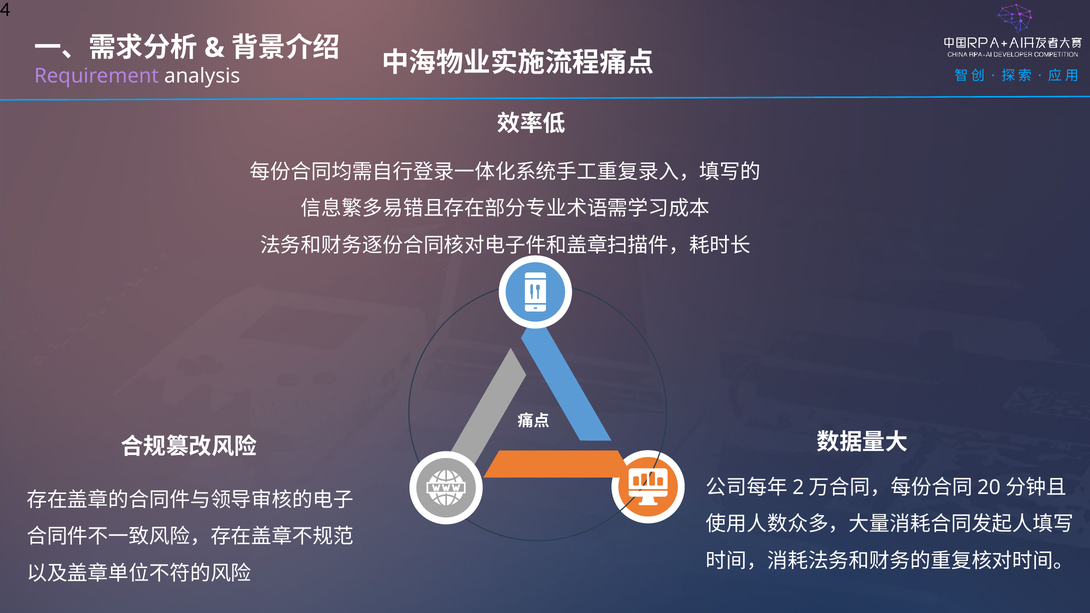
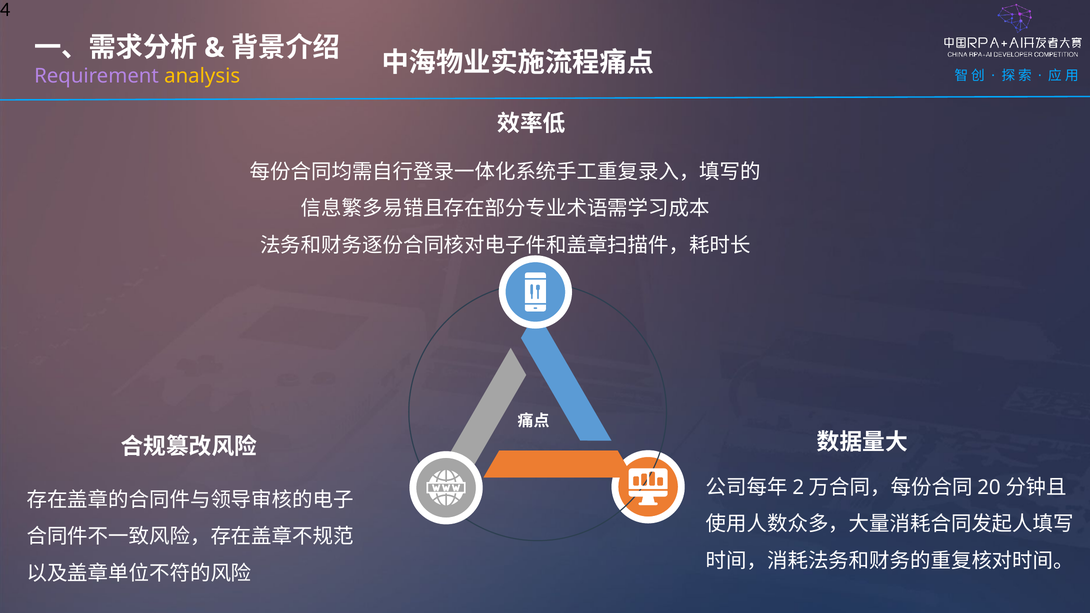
analysis colour: white -> yellow (202, 76)
